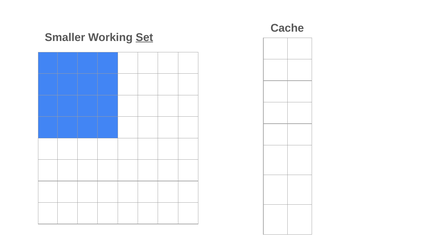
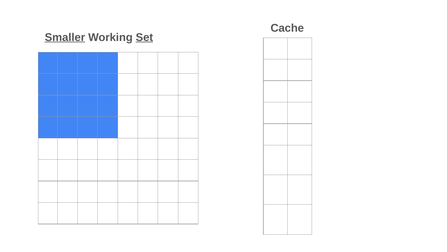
Smaller underline: none -> present (65, 37)
